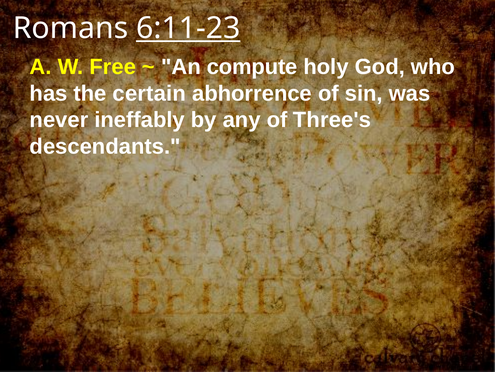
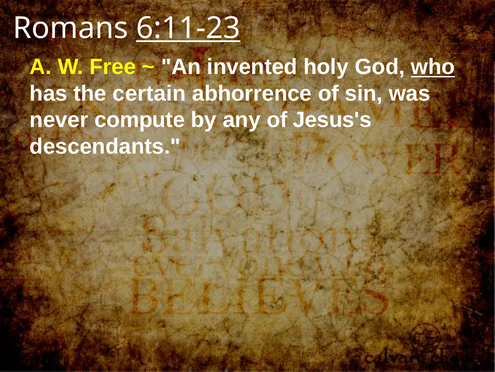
compute: compute -> invented (252, 67)
who underline: none -> present (433, 67)
ineffably: ineffably -> compute (140, 120)
Three's: Three's -> Jesus's (332, 120)
